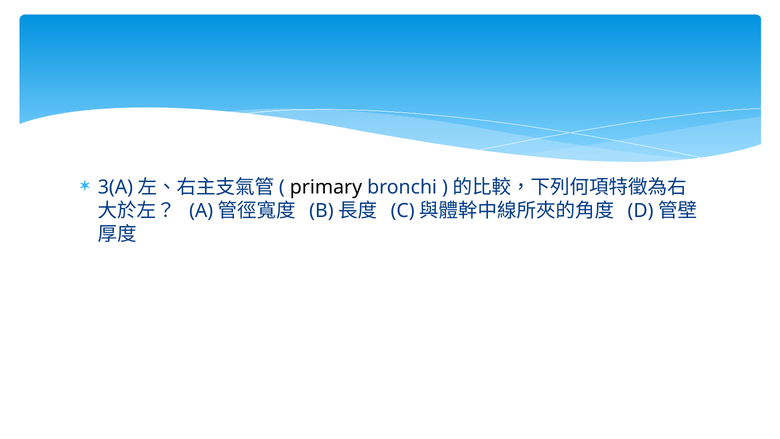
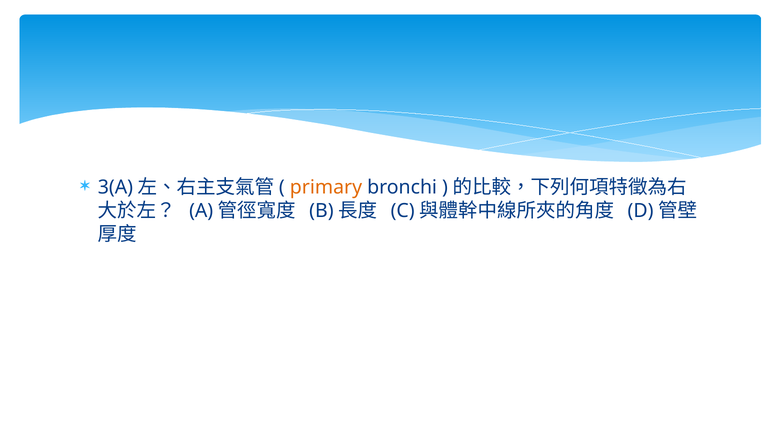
primary colour: black -> orange (326, 187)
